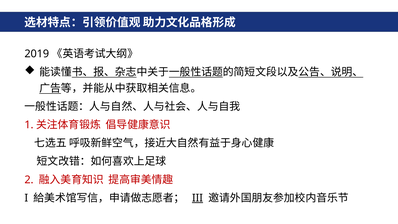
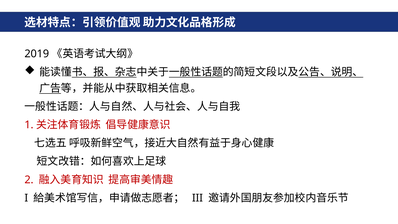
III underline: present -> none (197, 198)
